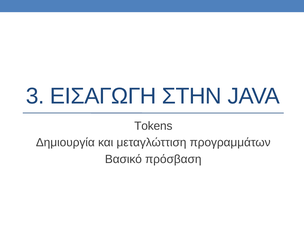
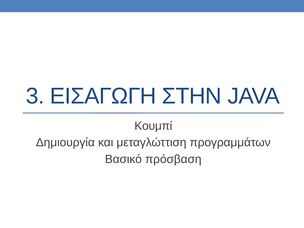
Tokens: Tokens -> Κουμπί (153, 126)
